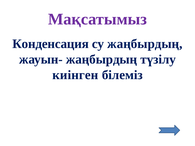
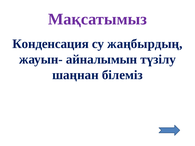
жауын- жаңбырдың: жаңбырдың -> айналымын (102, 59)
киінген: киінген -> шаңнан (75, 75)
